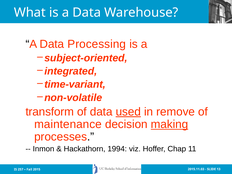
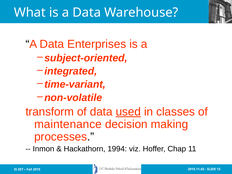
Processing: Processing -> Enterprises (97, 44)
remove: remove -> classes (176, 112)
making underline: present -> none (169, 124)
